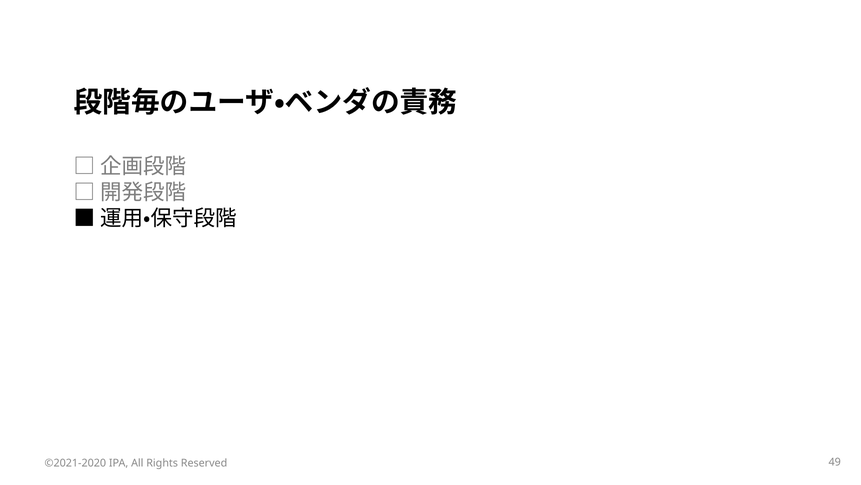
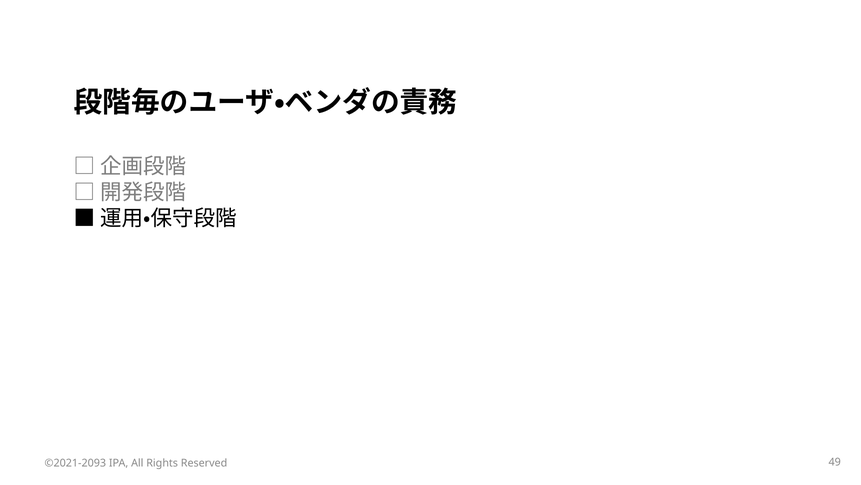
©2021-2020: ©2021-2020 -> ©2021-2093 (75, 463)
